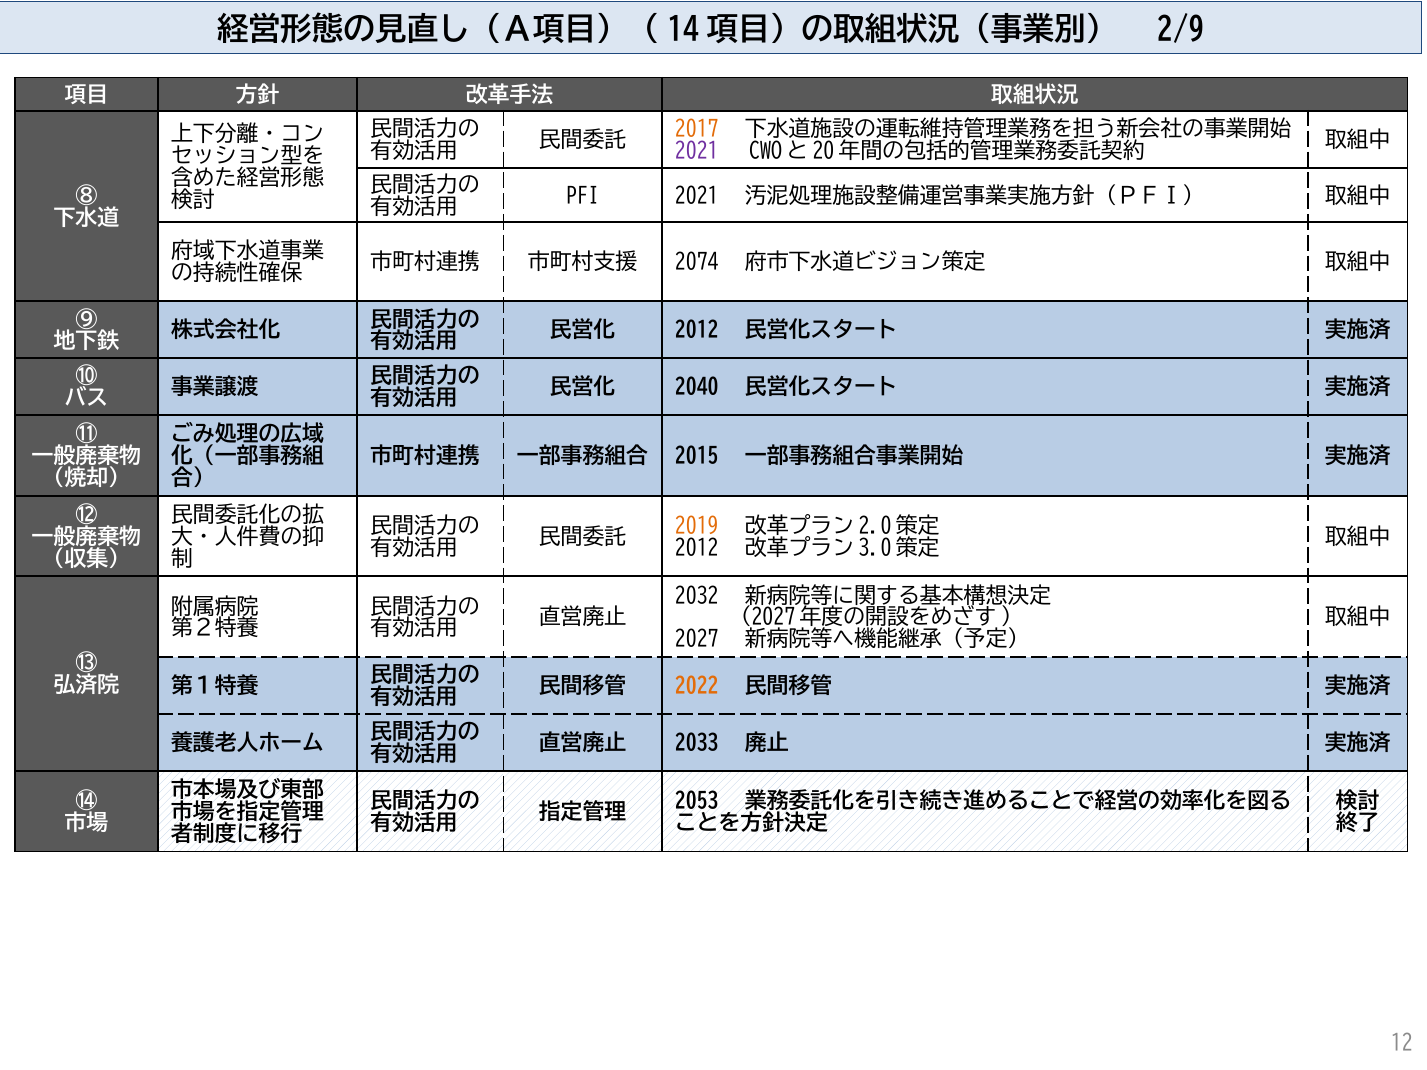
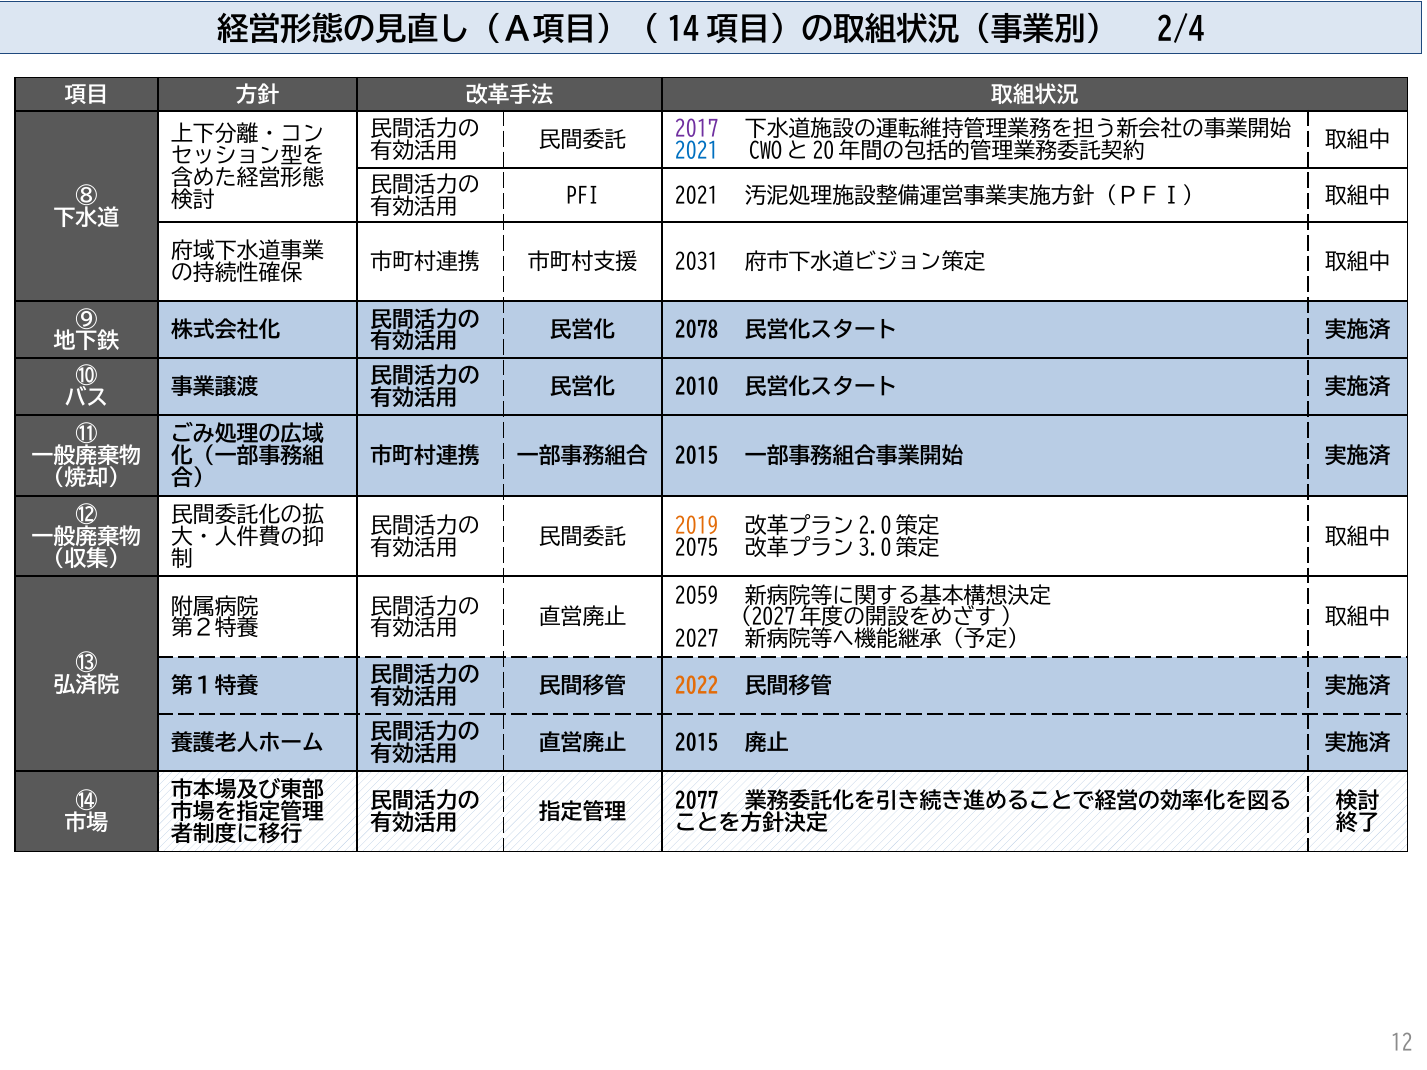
2/9: 2/9 -> 2/4 (1181, 30)
2017 colour: orange -> purple (697, 129)
2021 colour: purple -> blue (697, 151)
2074: 2074 -> 2031 (697, 263)
2012: 2012 -> 2078 (697, 331)
2040: 2040 -> 2010 (697, 388)
2012: 2012 -> 2075 (697, 548)
2032: 2032 -> 2059 (697, 596)
2033: 2033 -> 2015 (697, 744)
2053: 2053 -> 2077 (697, 801)
